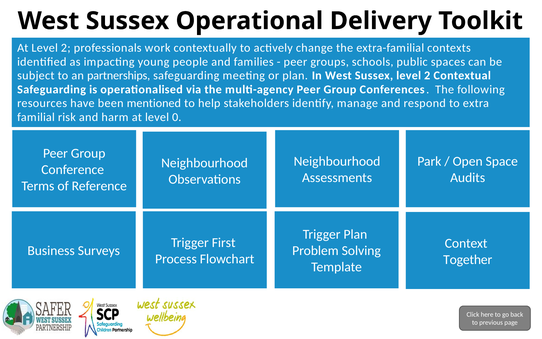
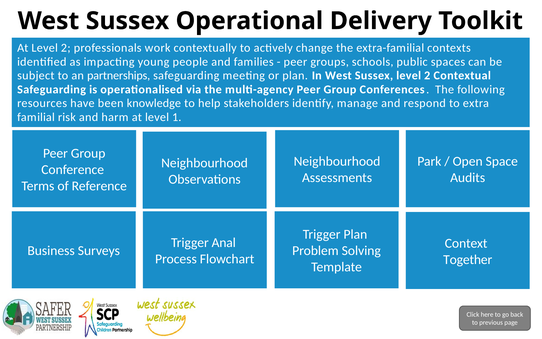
mentioned: mentioned -> knowledge (154, 103)
0: 0 -> 1 (177, 117)
First: First -> Anal (224, 242)
